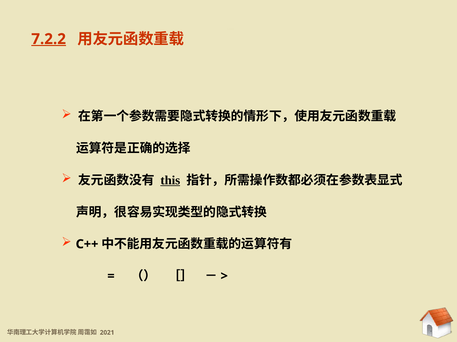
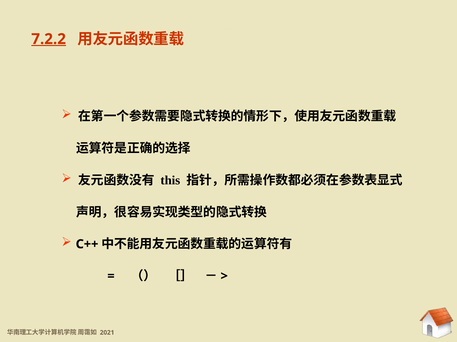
this underline: present -> none (170, 181)
